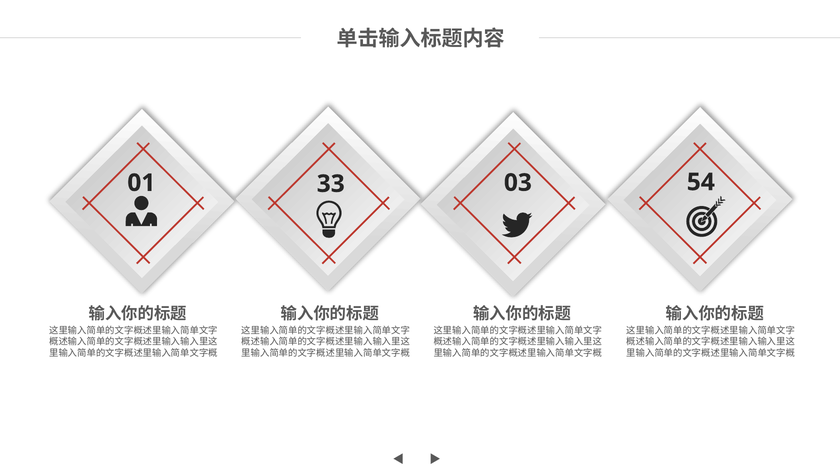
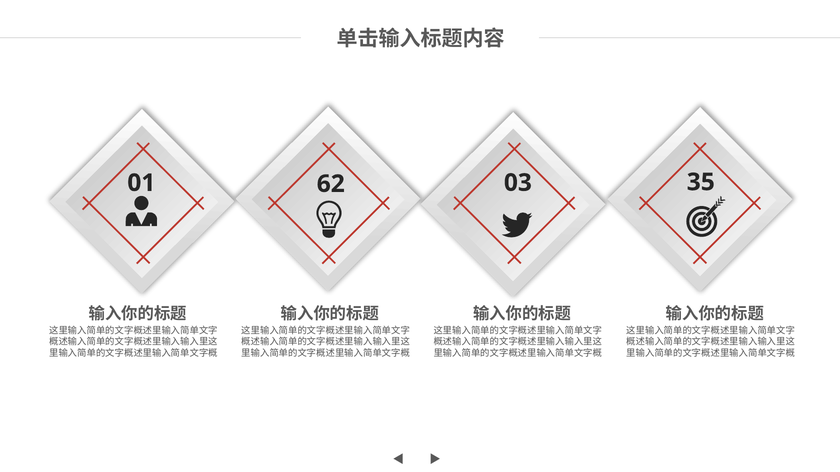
33: 33 -> 62 (331, 184)
54: 54 -> 35 (701, 182)
